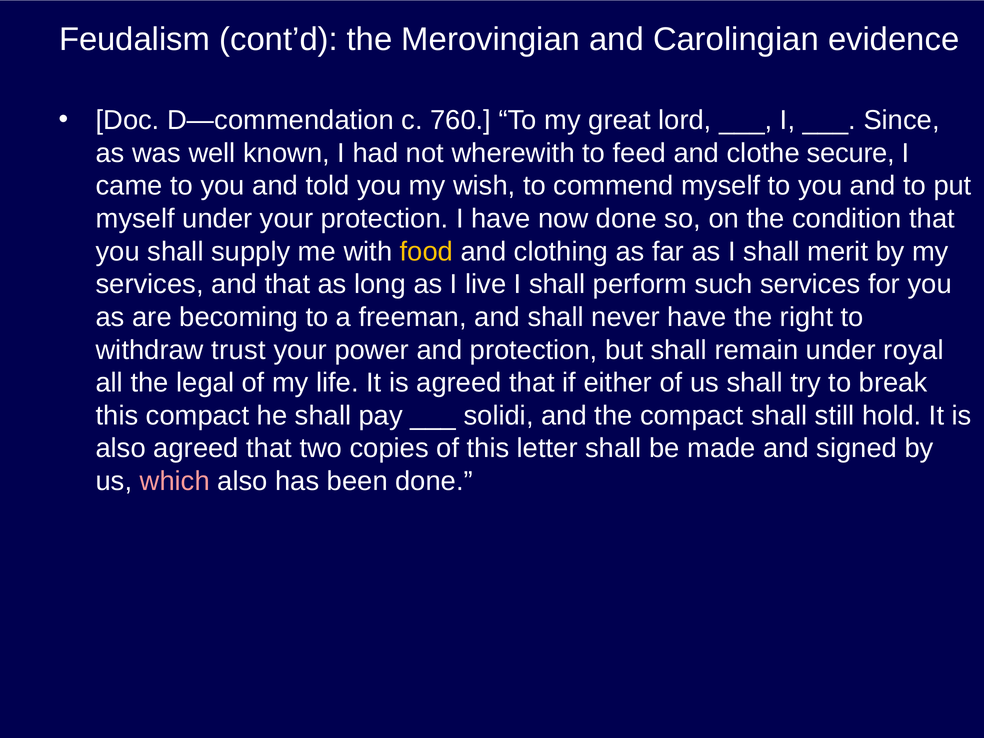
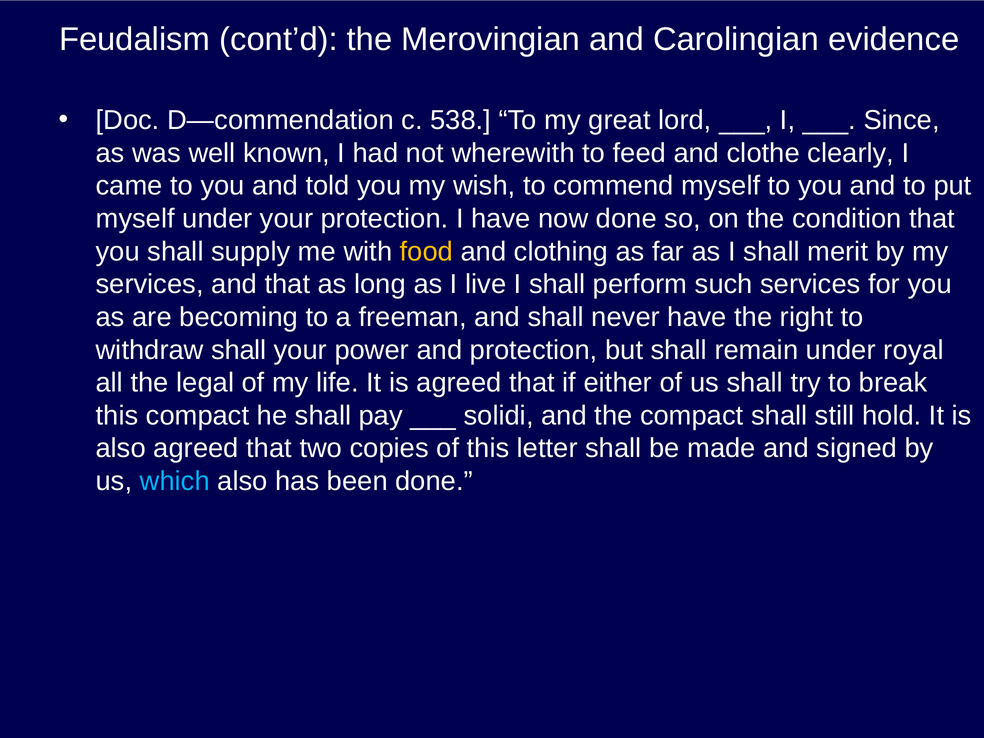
760: 760 -> 538 (461, 120)
secure: secure -> clearly (851, 153)
withdraw trust: trust -> shall (239, 350)
which colour: pink -> light blue (175, 481)
